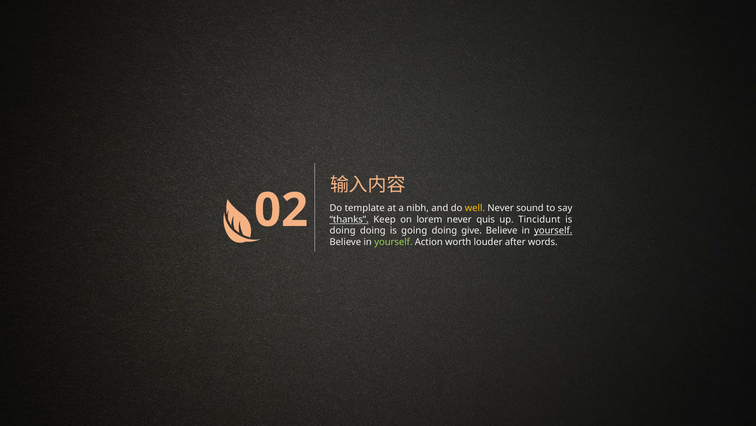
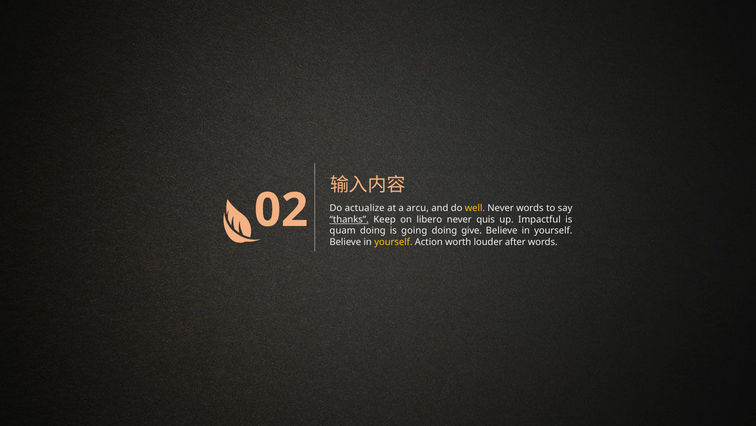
template: template -> actualize (365, 208)
nibh: nibh -> arcu (418, 208)
Never sound: sound -> words (530, 208)
lorem: lorem -> libero (429, 219)
Tincidunt: Tincidunt -> Impactful (539, 219)
doing: doing -> quam (343, 230)
yourself underline: present -> none (553, 230)
yourself colour: light green -> yellow (393, 242)
